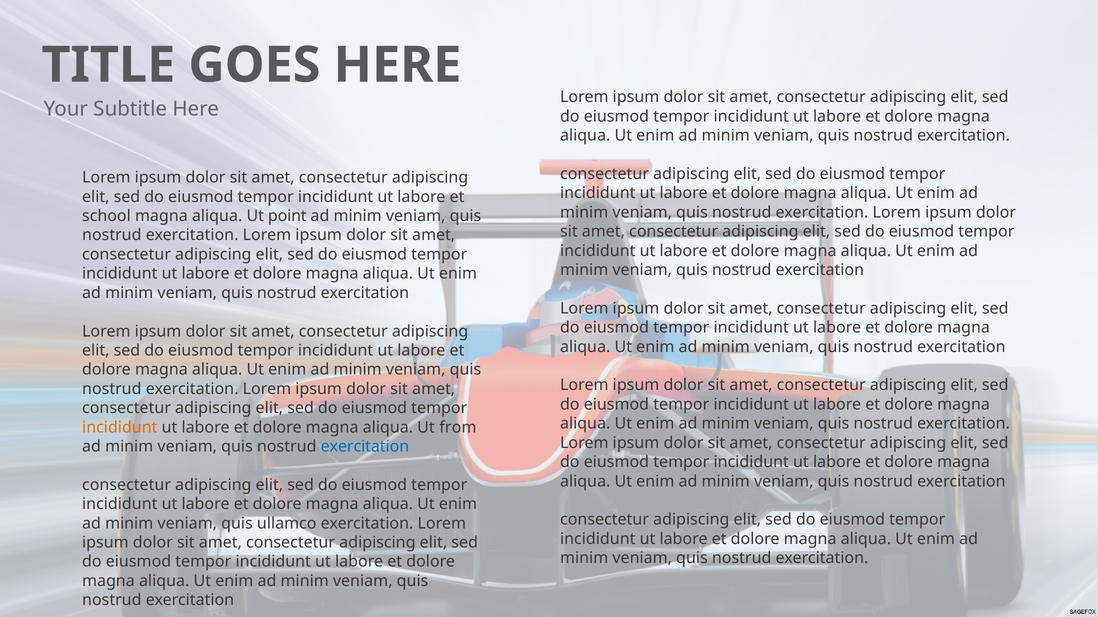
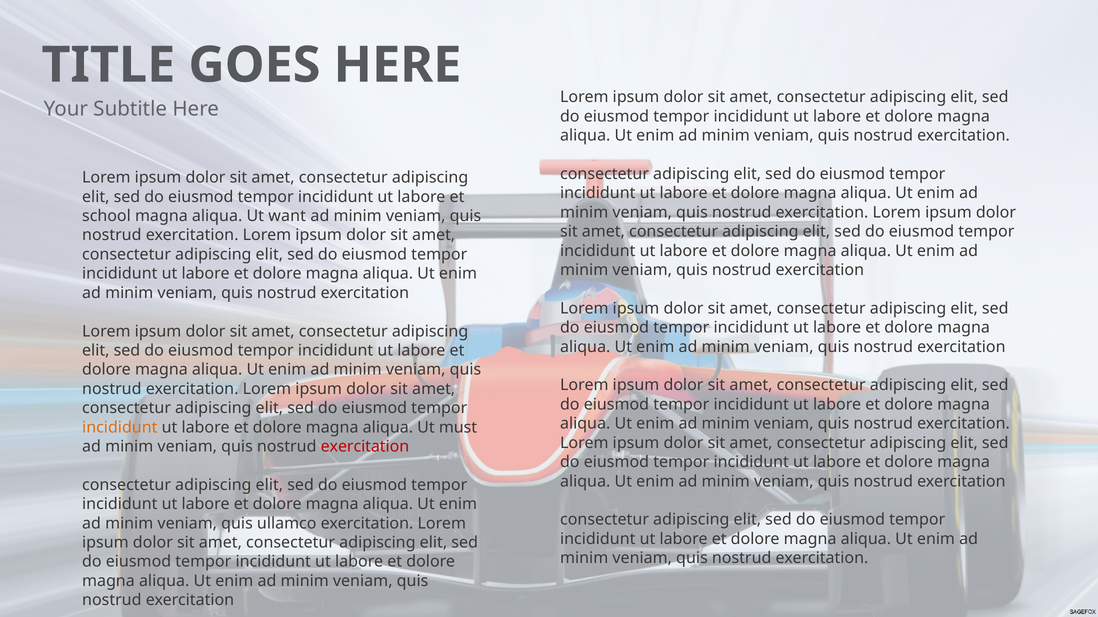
point: point -> want (287, 216)
from: from -> must (458, 428)
exercitation colour: blue -> red (365, 447)
